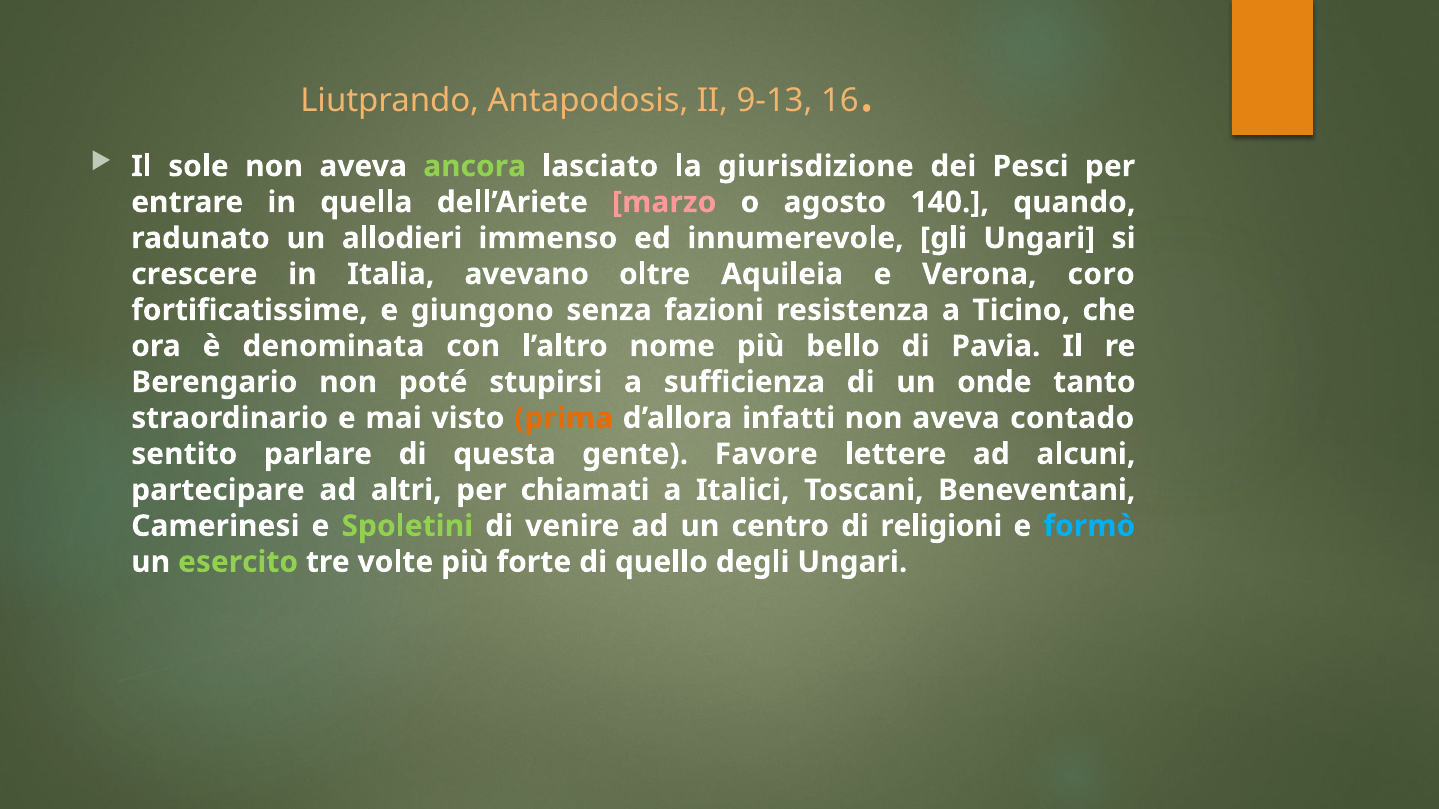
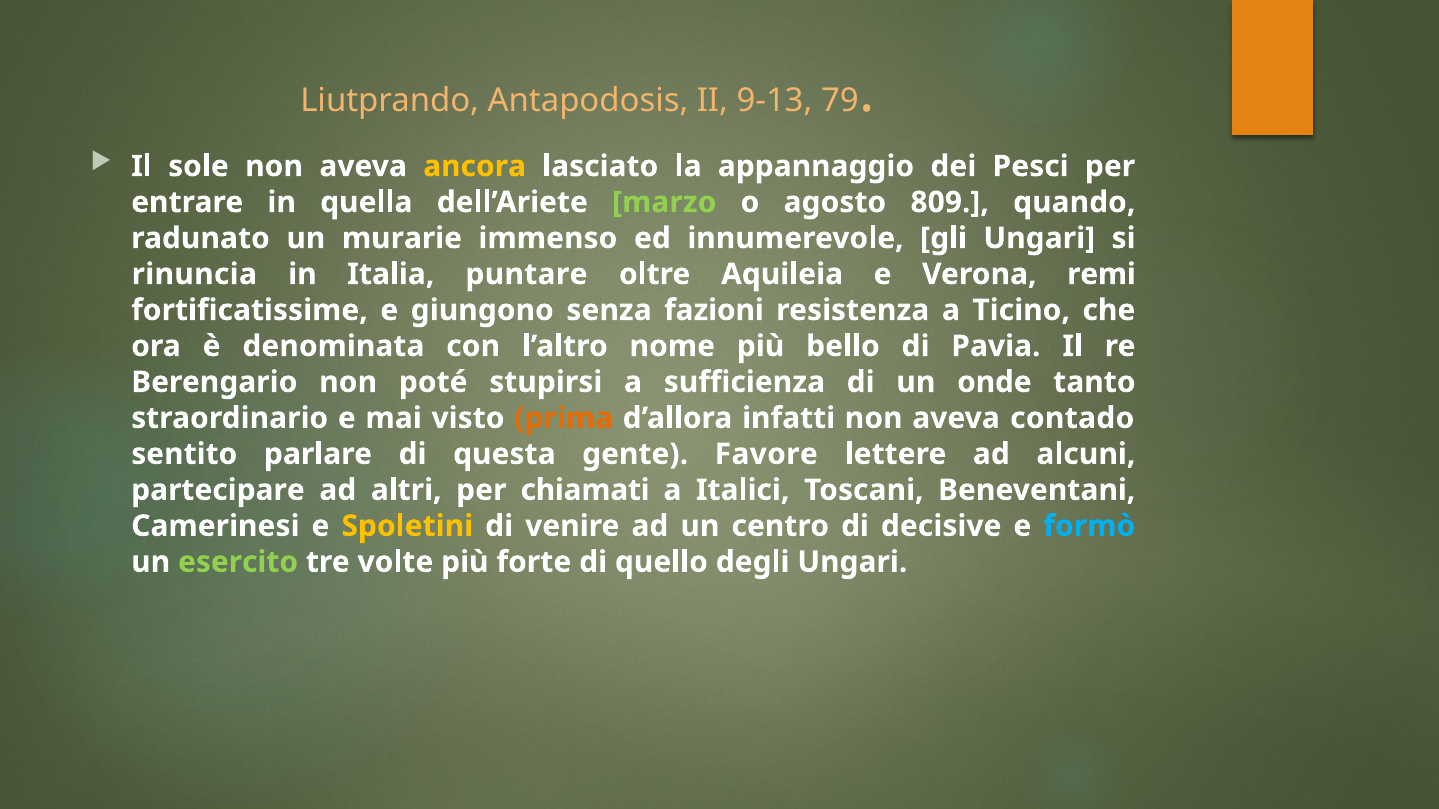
16: 16 -> 79 (840, 101)
ancora colour: light green -> yellow (475, 166)
giurisdizione: giurisdizione -> appannaggio (816, 166)
marzo colour: pink -> light green (664, 202)
140: 140 -> 809 (950, 202)
allodieri: allodieri -> murarie (402, 238)
crescere: crescere -> rinuncia (194, 274)
avevano: avevano -> puntare (526, 274)
coro: coro -> remi (1101, 274)
Spoletini colour: light green -> yellow (407, 526)
religioni: religioni -> decisive (941, 526)
